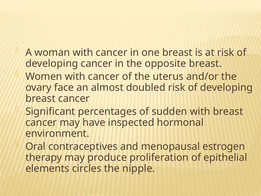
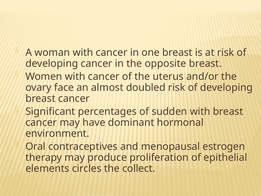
inspected: inspected -> dominant (131, 122)
nipple: nipple -> collect (139, 168)
